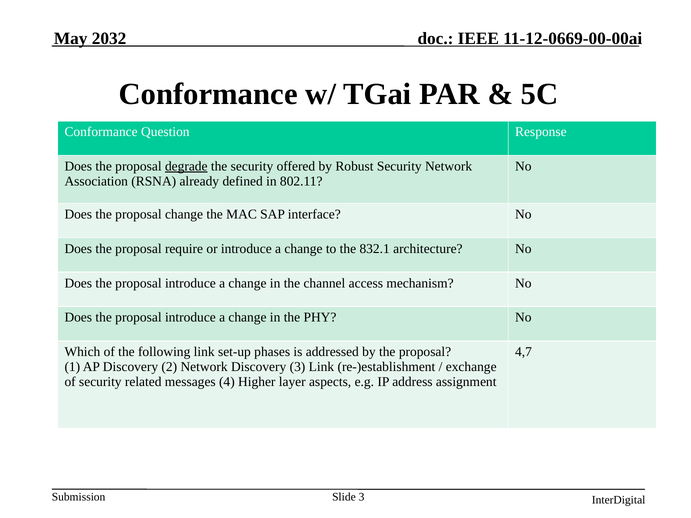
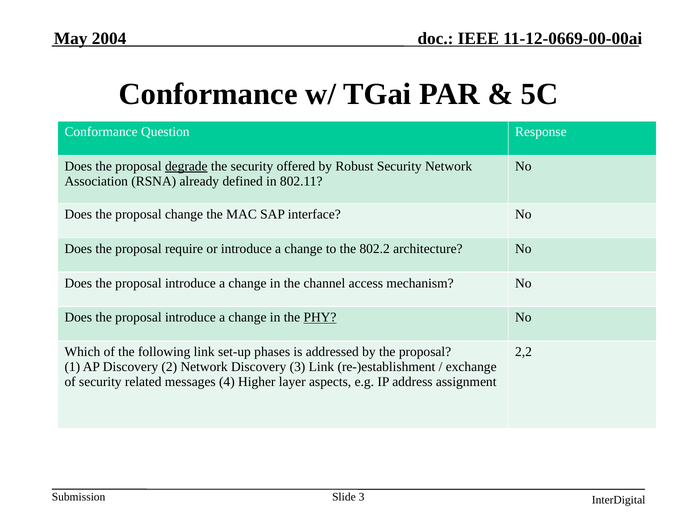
2032: 2032 -> 2004 (109, 38)
832.1: 832.1 -> 802.2 (375, 249)
PHY underline: none -> present (320, 318)
4,7: 4,7 -> 2,2 (523, 352)
